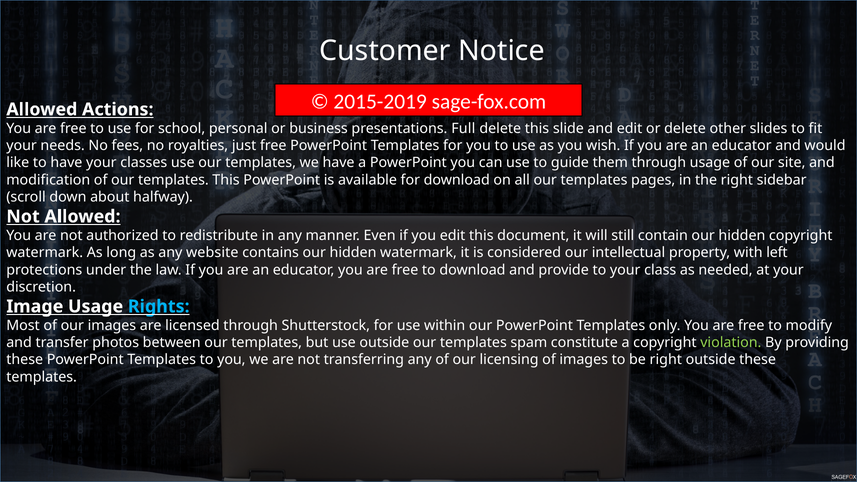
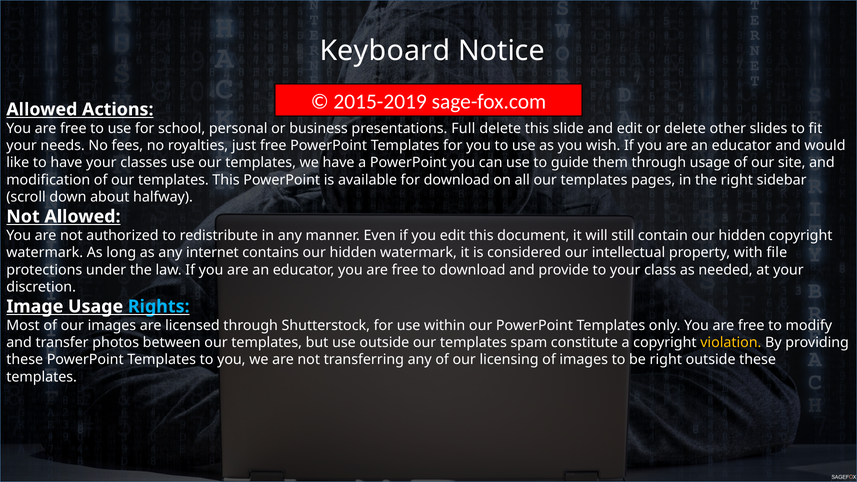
Customer: Customer -> Keyboard (385, 51)
website: website -> internet (212, 253)
left: left -> file (777, 253)
violation colour: light green -> yellow (731, 343)
